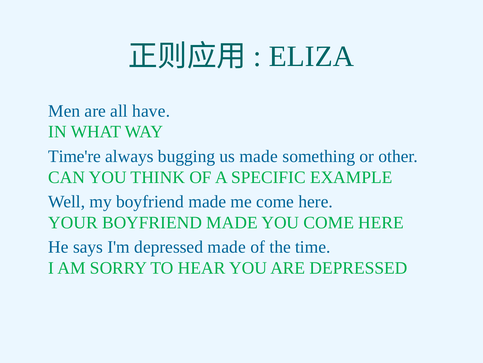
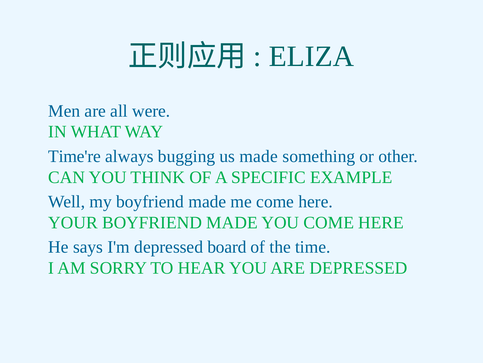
have: have -> were (151, 111)
depressed made: made -> board (227, 247)
